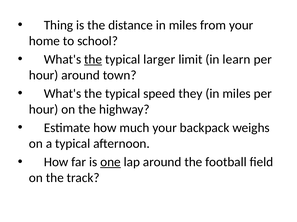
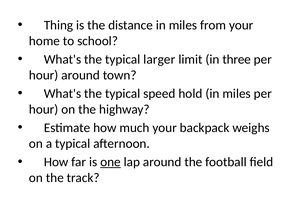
the underline: present -> none (93, 60)
learn: learn -> three (237, 60)
they: they -> hold (190, 94)
